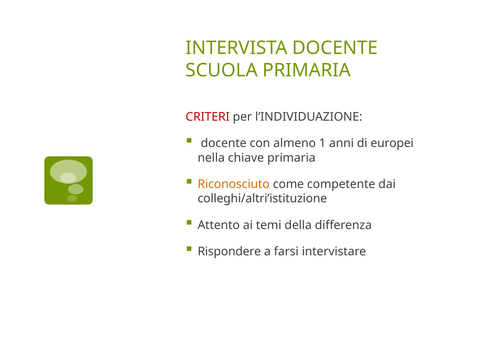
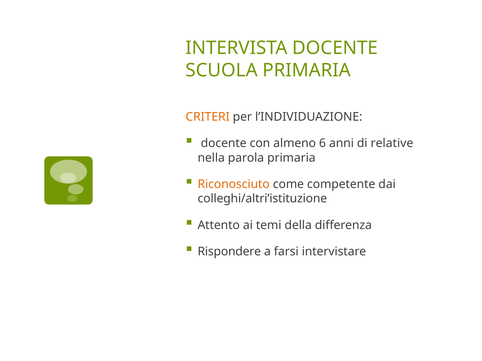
CRITERI colour: red -> orange (208, 117)
1: 1 -> 6 (323, 144)
europei: europei -> relative (392, 144)
chiave: chiave -> parola (246, 158)
